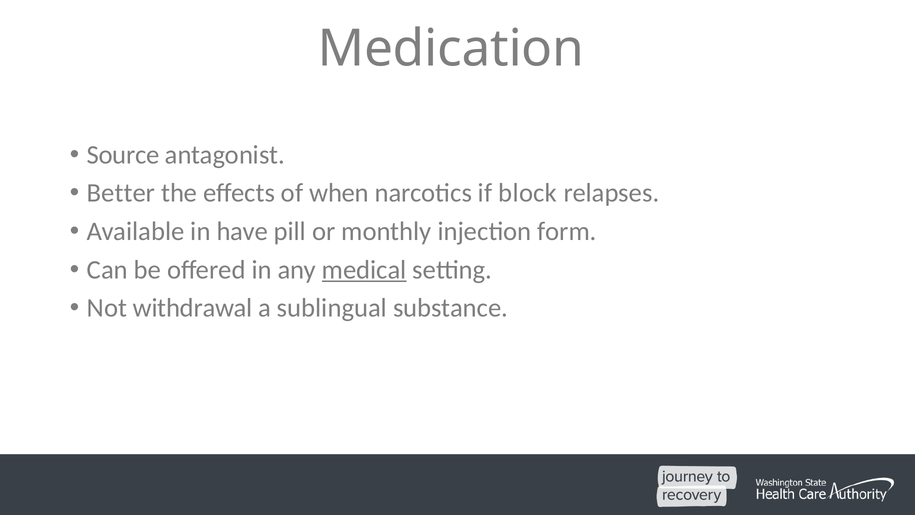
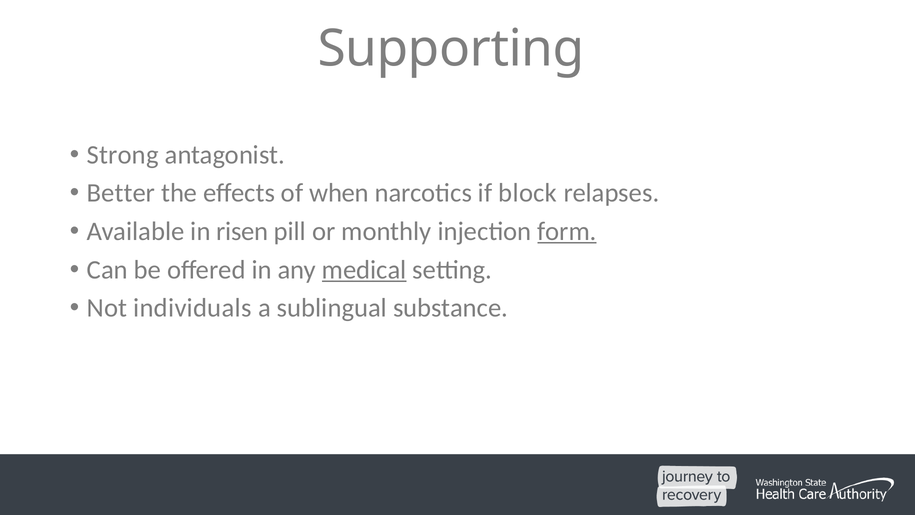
Medication: Medication -> Supporting (451, 49)
Source: Source -> Strong (123, 155)
have: have -> risen (242, 231)
form underline: none -> present (567, 231)
withdrawal: withdrawal -> individuals (192, 308)
